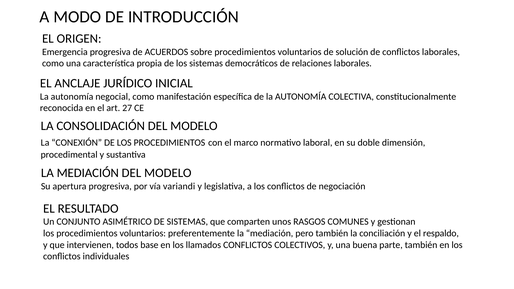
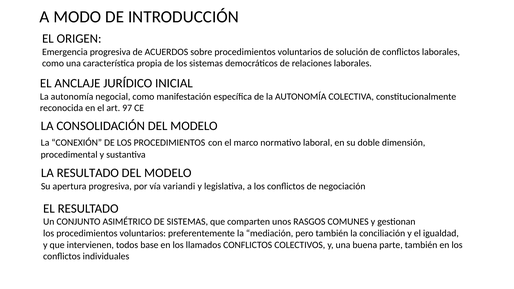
27: 27 -> 97 (127, 108)
MEDIACIÓN: MEDIACIÓN -> RESULTADO (88, 173)
respaldo: respaldo -> igualdad (441, 233)
